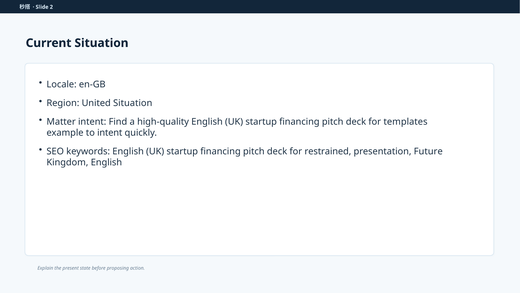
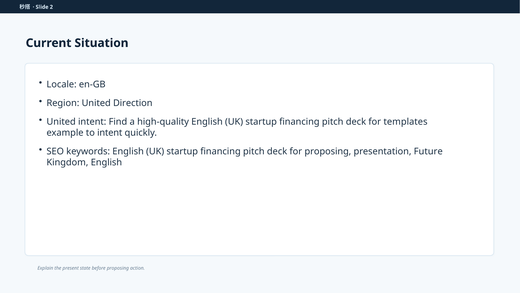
United Situation: Situation -> Direction (133, 103)
Matter: Matter -> United (61, 121)
for restrained: restrained -> proposing (328, 151)
